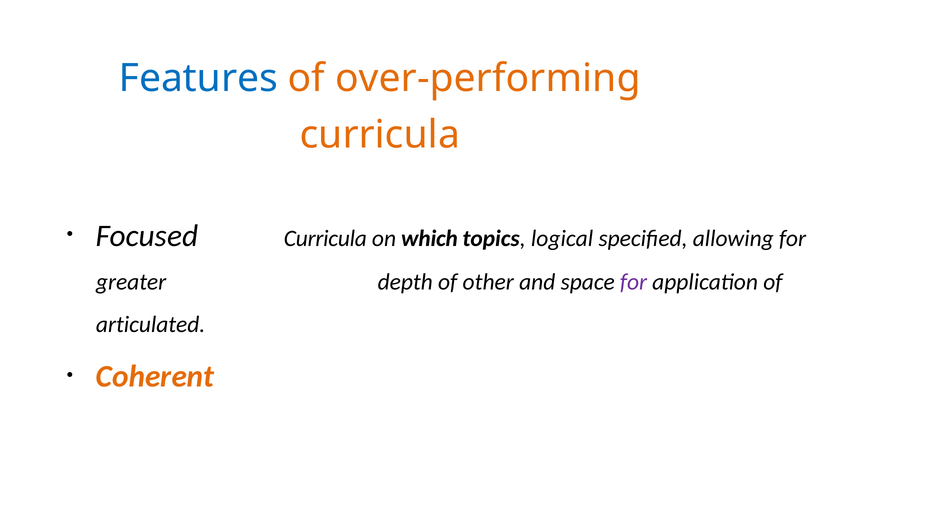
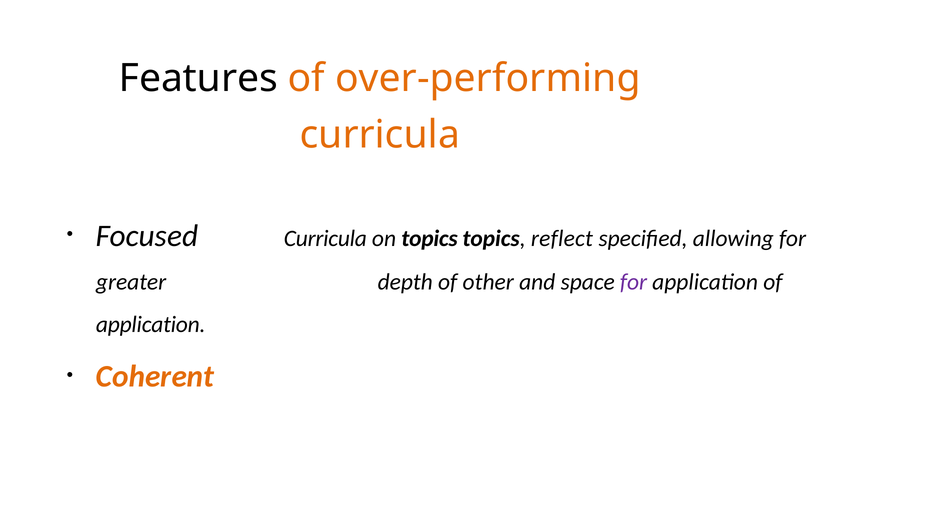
Features colour: blue -> black (198, 78)
on which: which -> topics (429, 238)
logical: logical -> reflect (562, 238)
articulated: articulated -> application (151, 324)
